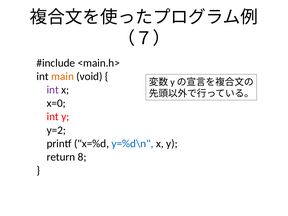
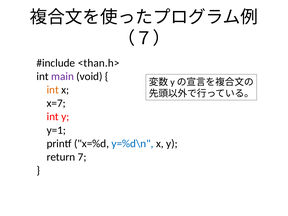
<main.h>: <main.h> -> <than.h> (99, 63)
main colour: orange -> purple (63, 76)
int colour: purple -> orange (53, 90)
x=0: x=0 -> x=7 (56, 103)
y=2: y=2 -> y=1 (56, 130)
8: 8 -> 7 (82, 157)
